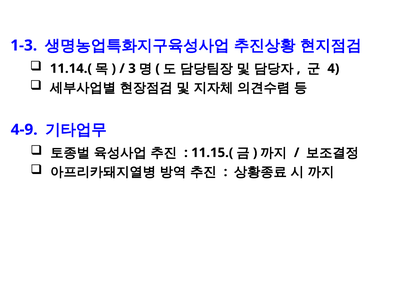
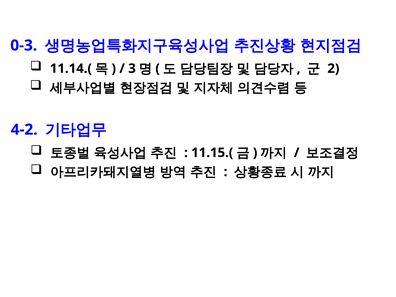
1-3: 1-3 -> 0-3 (24, 45)
4: 4 -> 2 (333, 69)
4-9: 4-9 -> 4-2 (24, 130)
